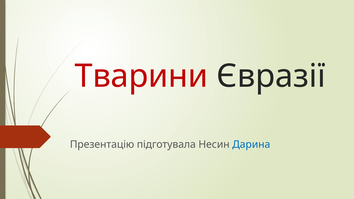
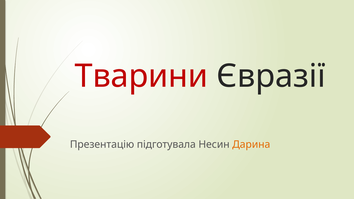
Дарина colour: blue -> orange (251, 145)
